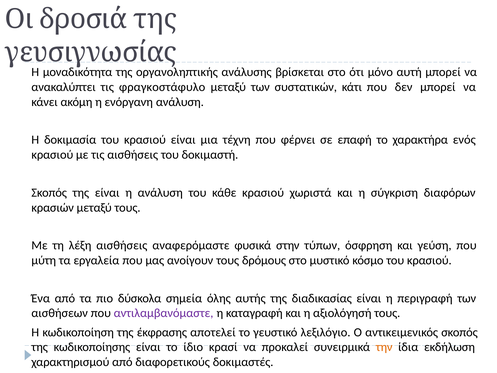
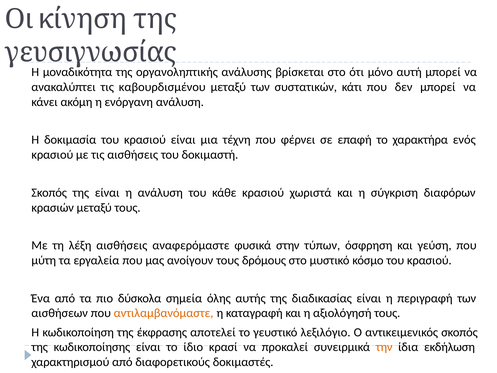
δροσιά: δροσιά -> κίνηση (83, 19)
φραγκοστάφυλο: φραγκοστάφυλο -> καβουρδισμένου (162, 87)
αντιλαμβανόμαστε colour: purple -> orange (164, 313)
